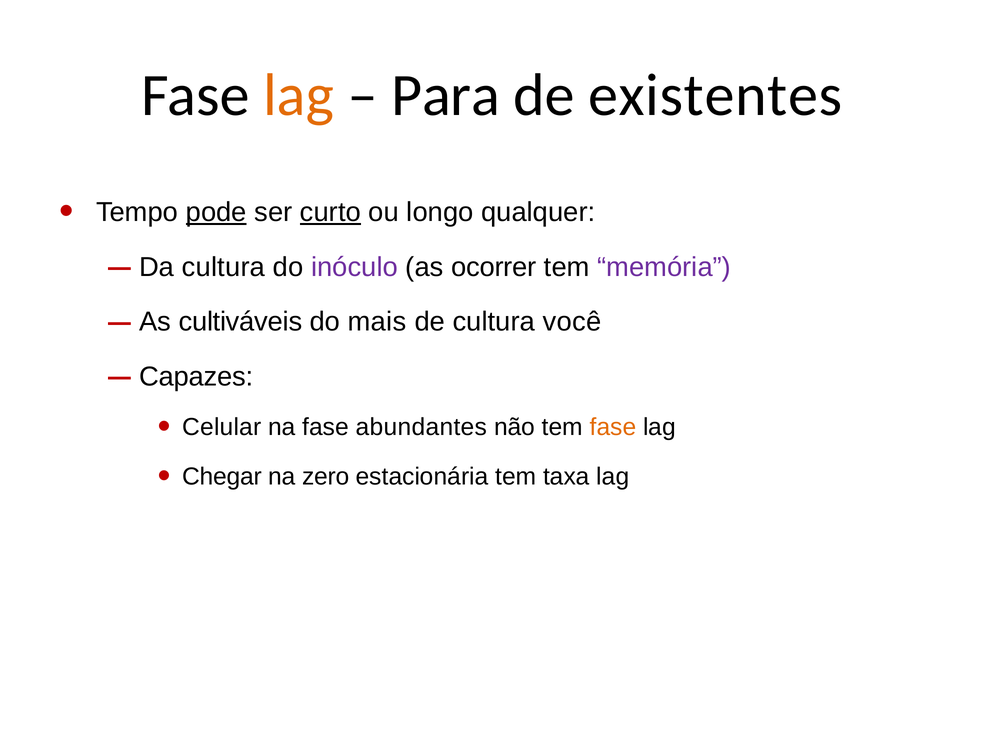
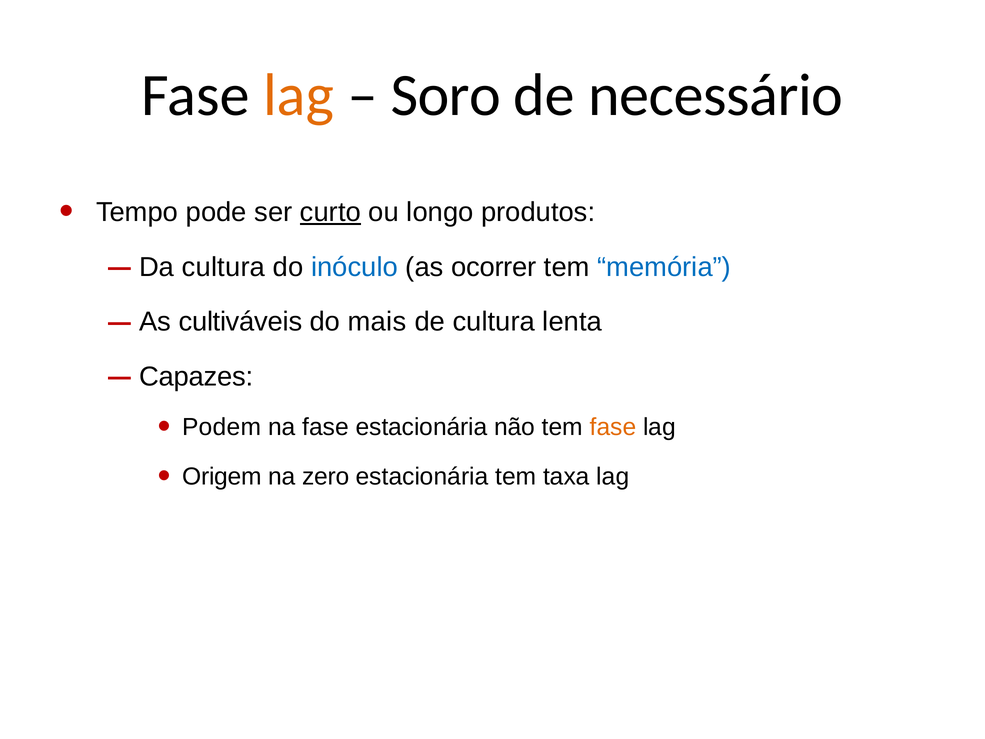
Para: Para -> Soro (446, 95)
existentes: existentes -> necessário (716, 95)
pode underline: present -> none (216, 212)
qualquer: qualquer -> produtos (538, 212)
inóculo colour: purple -> blue (354, 267)
memória colour: purple -> blue (664, 267)
você: você -> lenta (572, 322)
Celular: Celular -> Podem (222, 427)
fase abundantes: abundantes -> estacionária (422, 427)
Chegar: Chegar -> Origem (222, 476)
